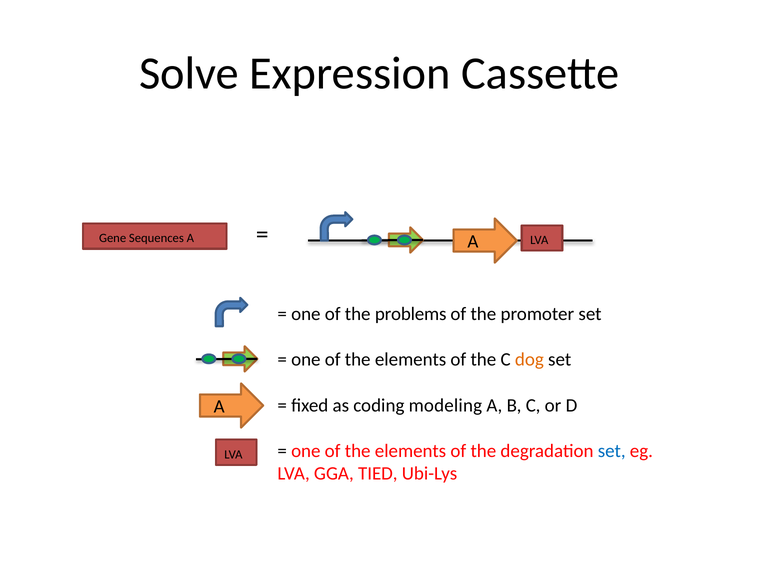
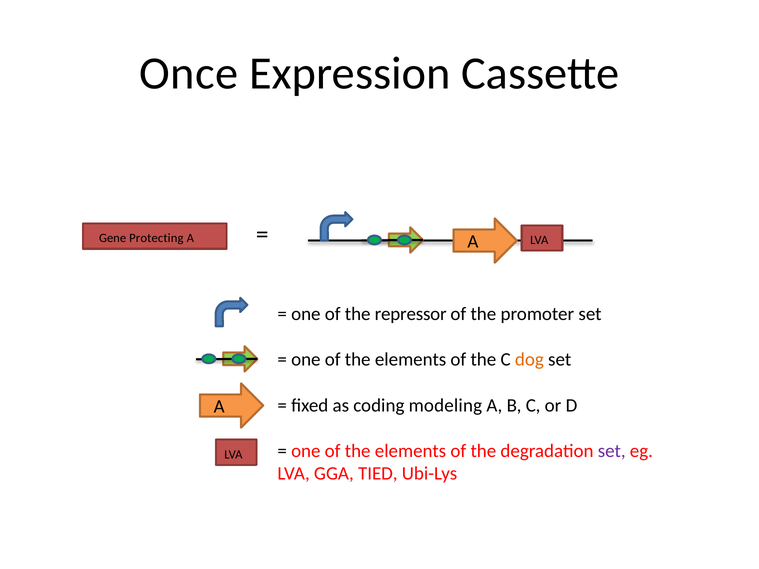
Solve: Solve -> Once (189, 73)
Sequences: Sequences -> Protecting (156, 238)
problems: problems -> repressor (411, 314)
set colour: blue -> purple (612, 451)
